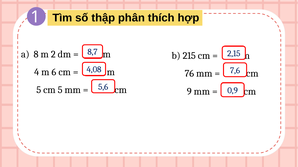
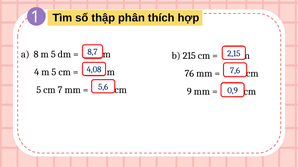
8 m 2: 2 -> 5 (53, 54)
4 m 6: 6 -> 5 (54, 72)
cm 5: 5 -> 7 (60, 90)
